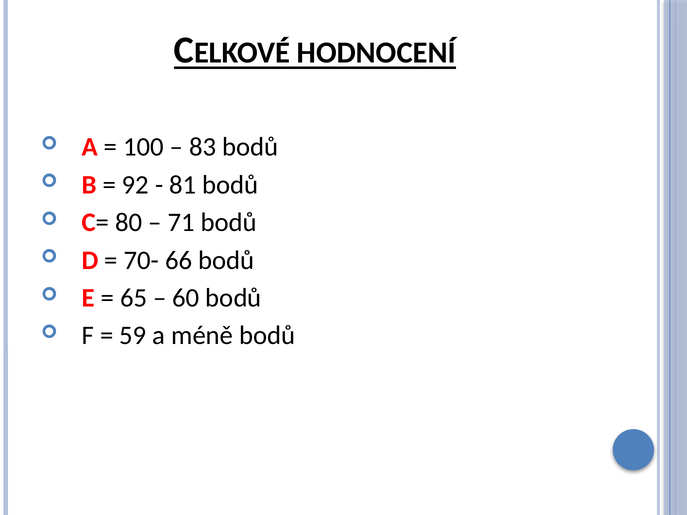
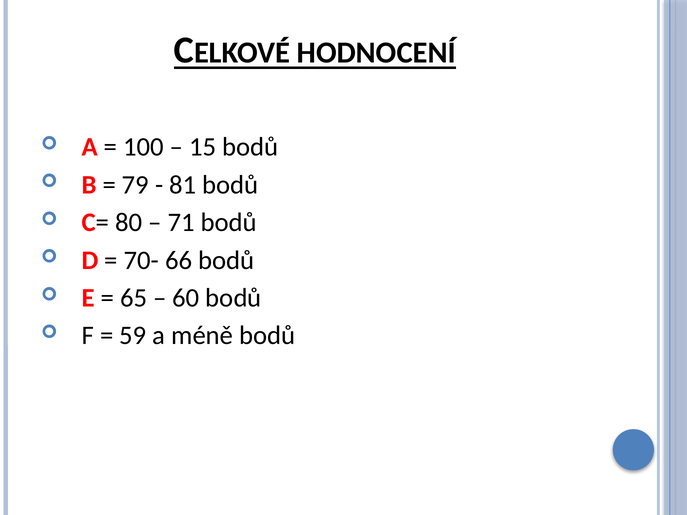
83: 83 -> 15 (203, 147)
92: 92 -> 79 (135, 185)
